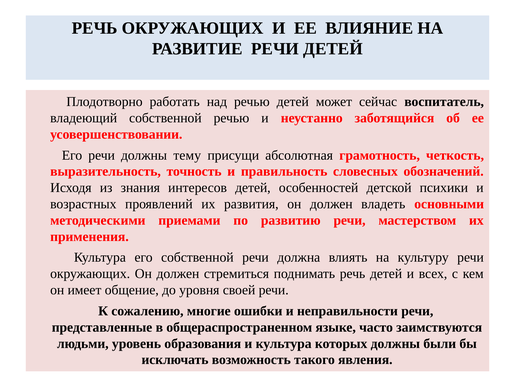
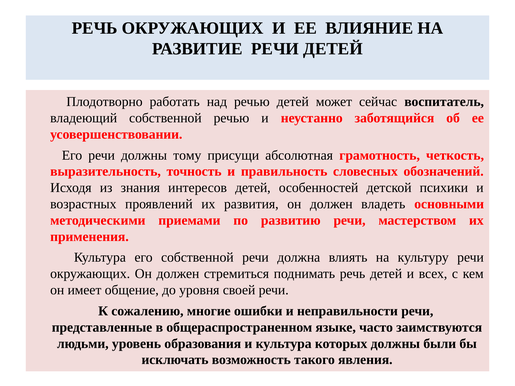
тему: тему -> тому (187, 155)
